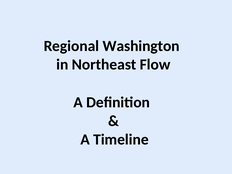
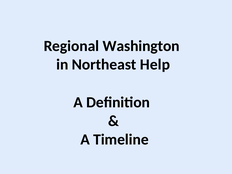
Flow: Flow -> Help (155, 64)
